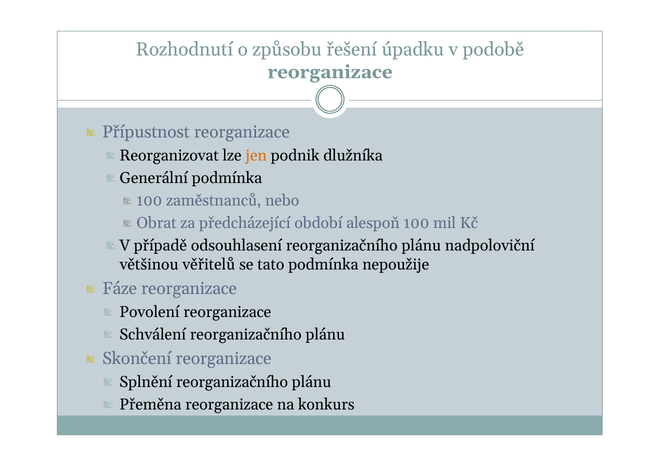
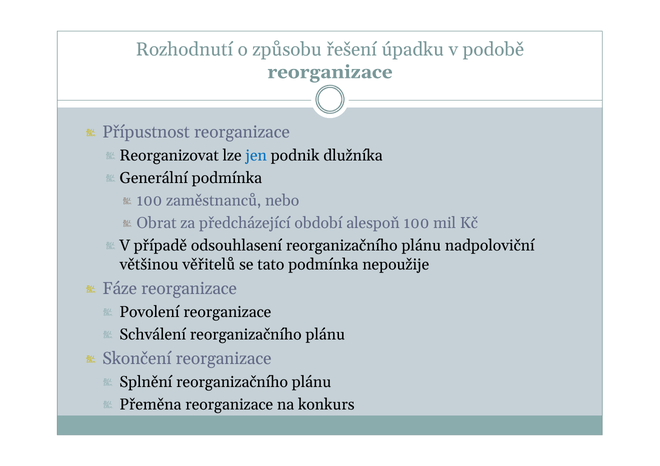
jen colour: orange -> blue (256, 156)
